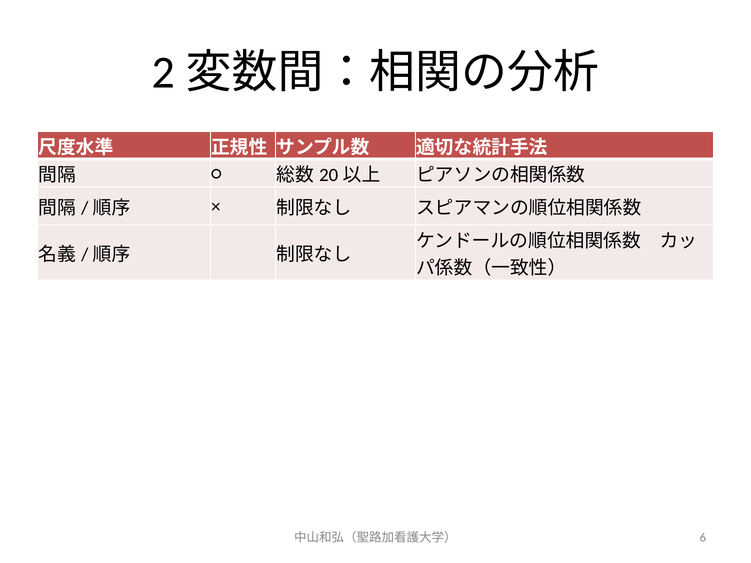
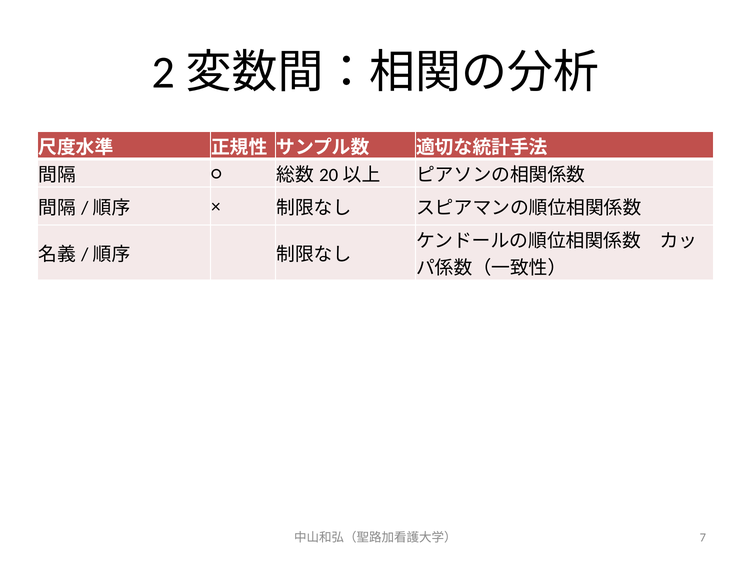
6: 6 -> 7 (703, 538)
